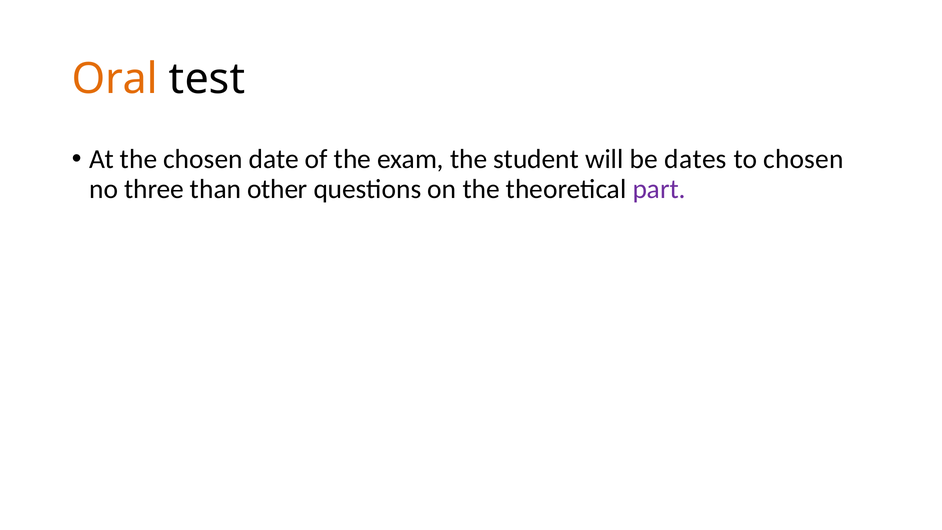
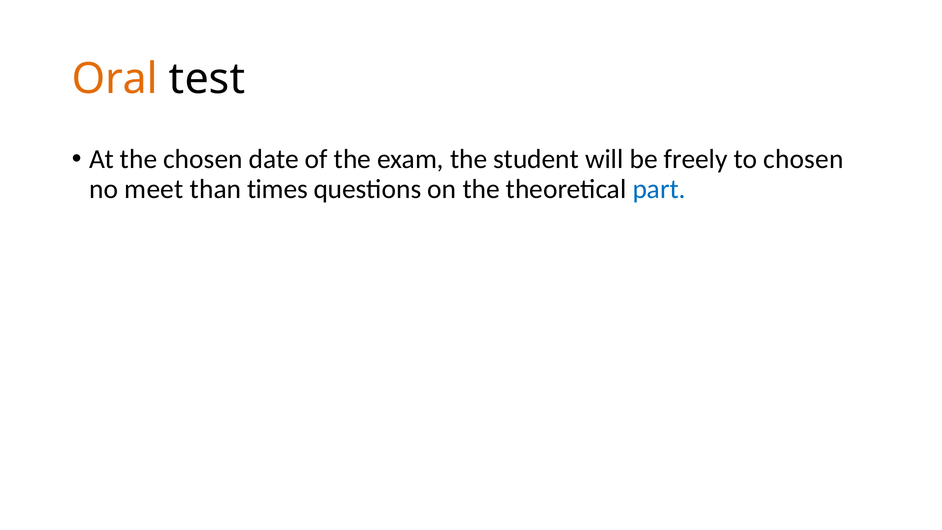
dates: dates -> freely (696, 159)
three: three -> meet (154, 189)
other: other -> times (277, 189)
part colour: purple -> blue (659, 189)
